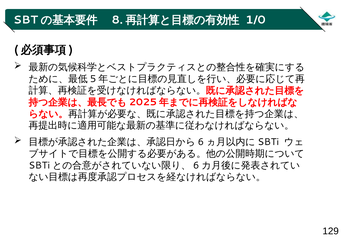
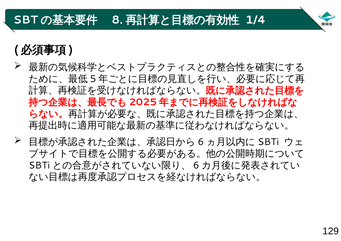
1/0: 1/0 -> 1/4 (256, 20)
